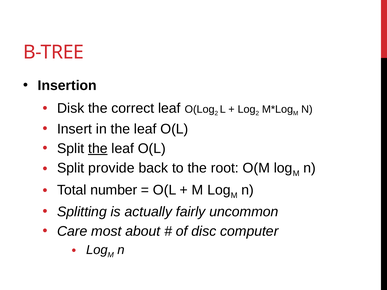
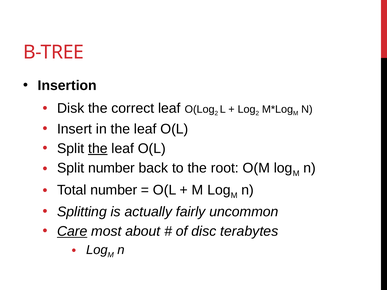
Split provide: provide -> number (111, 168)
Care underline: none -> present (72, 232)
computer: computer -> terabytes (249, 232)
